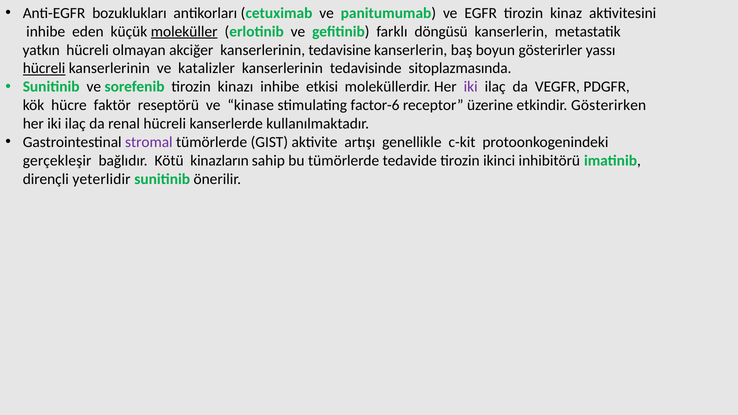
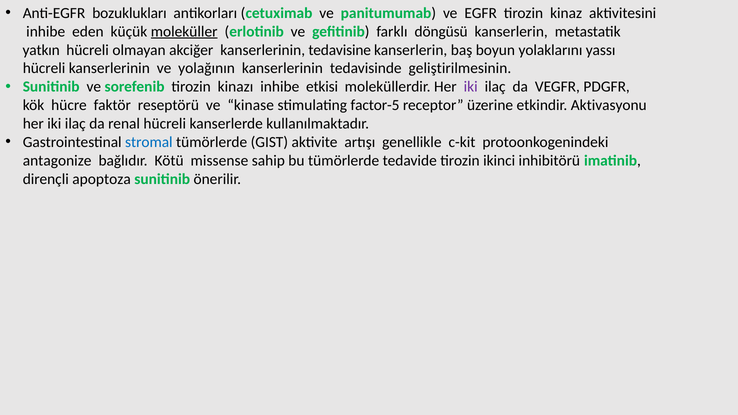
gösterirler: gösterirler -> yolaklarını (550, 50)
hücreli underline: present -> none (44, 68)
katalizler: katalizler -> yolağının (207, 68)
sitoplazmasında: sitoplazmasında -> geliştirilmesinin (460, 68)
factor-6: factor-6 -> factor-5 (375, 105)
Gösterirken: Gösterirken -> Aktivasyonu (609, 105)
stromal colour: purple -> blue (149, 142)
gerçekleşir: gerçekleşir -> antagonize (57, 161)
kinazların: kinazların -> missense (219, 161)
yeterlidir: yeterlidir -> apoptoza (102, 179)
